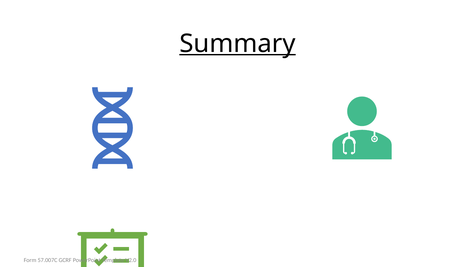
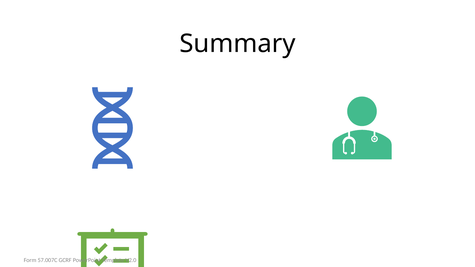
Summary underline: present -> none (237, 44)
